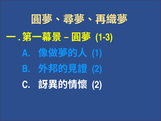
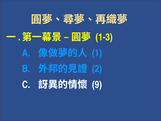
2: 2 -> 9 (97, 85)
